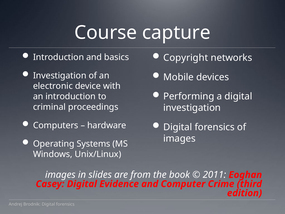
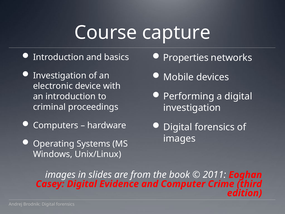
Copyright: Copyright -> Properties (186, 58)
